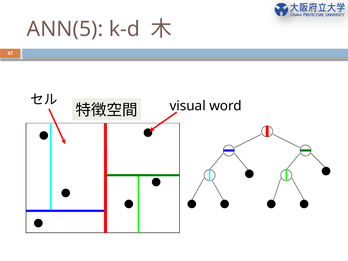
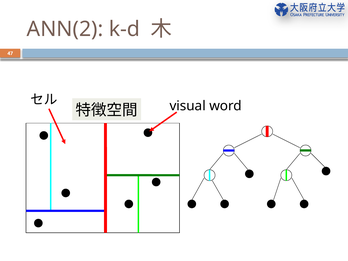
ANN(5: ANN(5 -> ANN(2 (65, 29)
